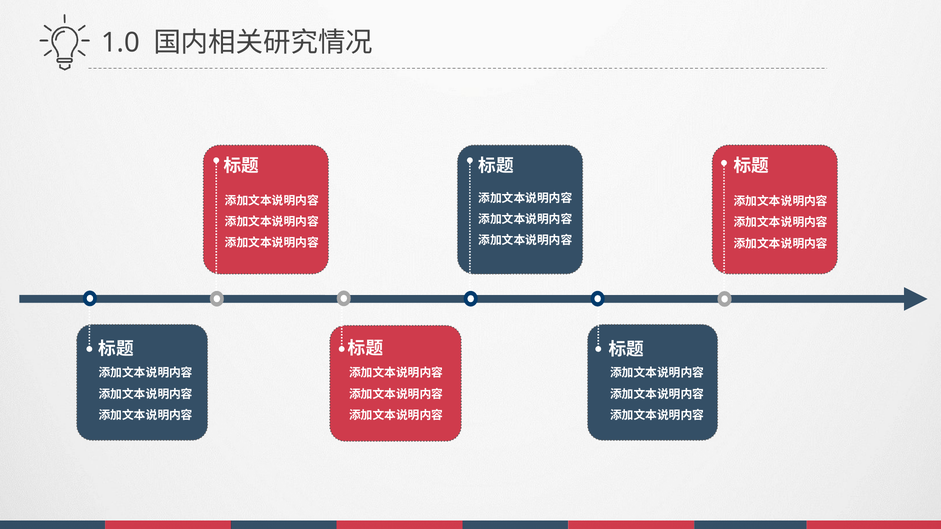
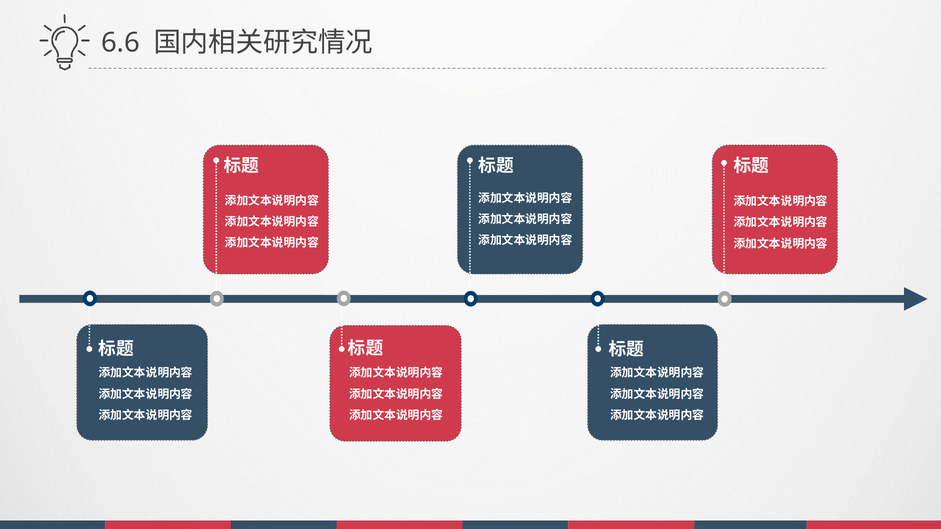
1.0: 1.0 -> 6.6 (121, 43)
